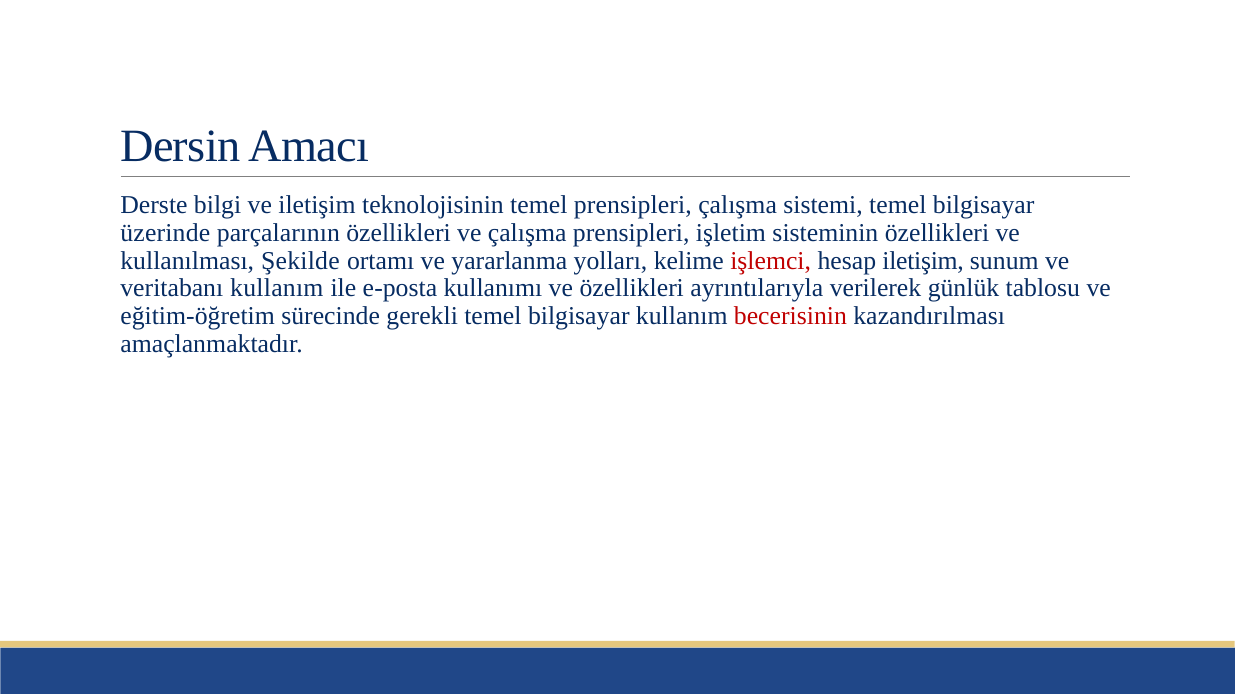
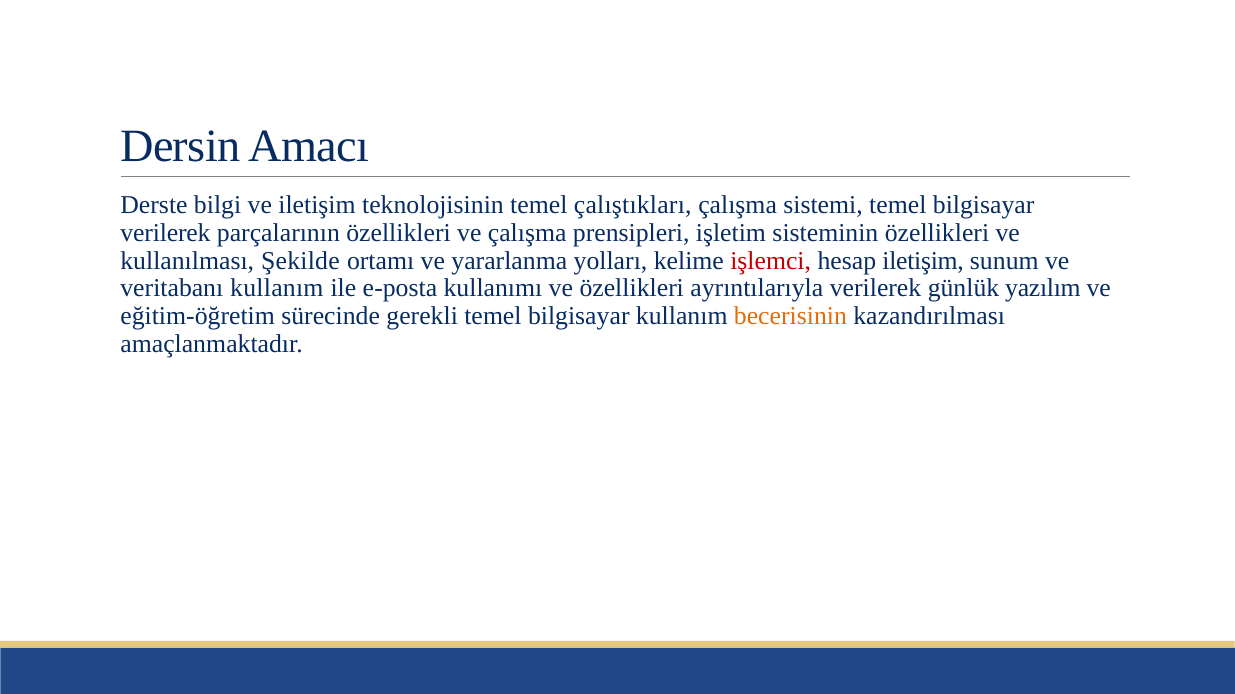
temel prensipleri: prensipleri -> çalıştıkları (633, 205)
üzerinde: üzerinde -> verilerek (166, 233)
tablosu: tablosu -> yazılım (1043, 289)
becerisinin colour: red -> orange (790, 316)
